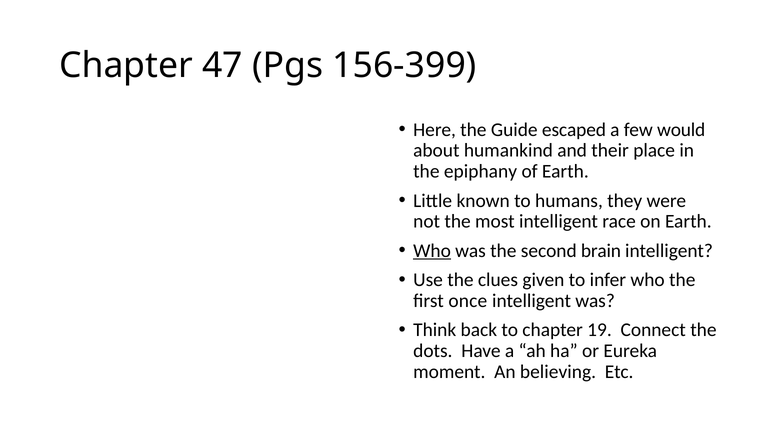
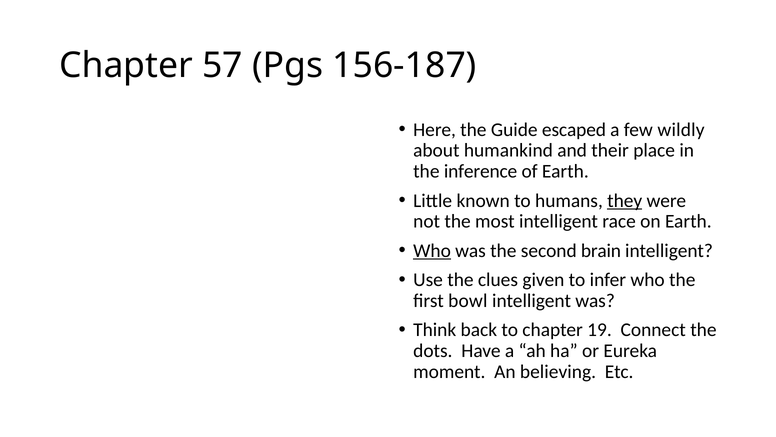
47: 47 -> 57 (222, 65)
156-399: 156-399 -> 156-187 (404, 65)
would: would -> wildly (681, 129)
epiphany: epiphany -> inference (481, 171)
they underline: none -> present (625, 200)
once: once -> bowl (468, 300)
